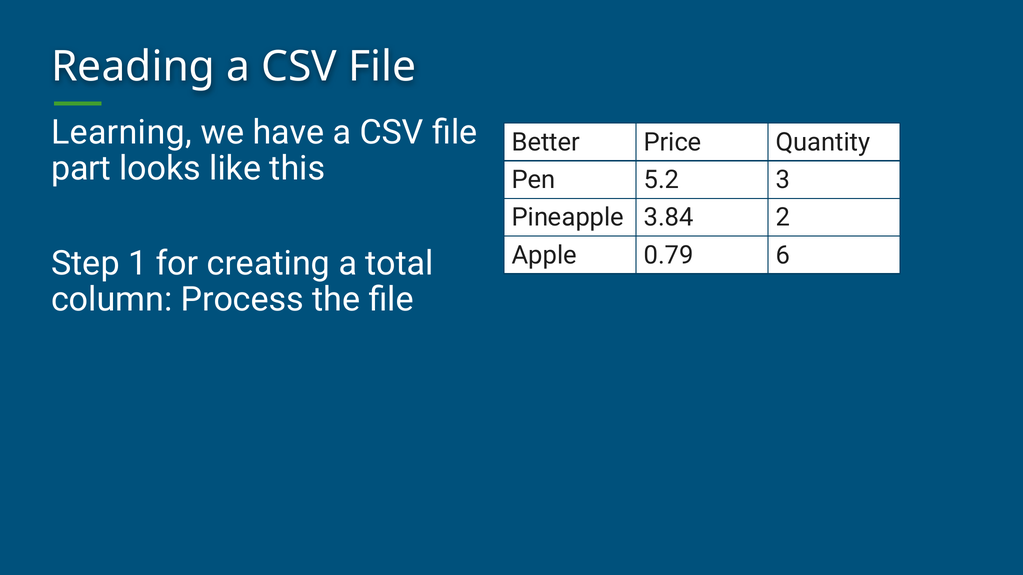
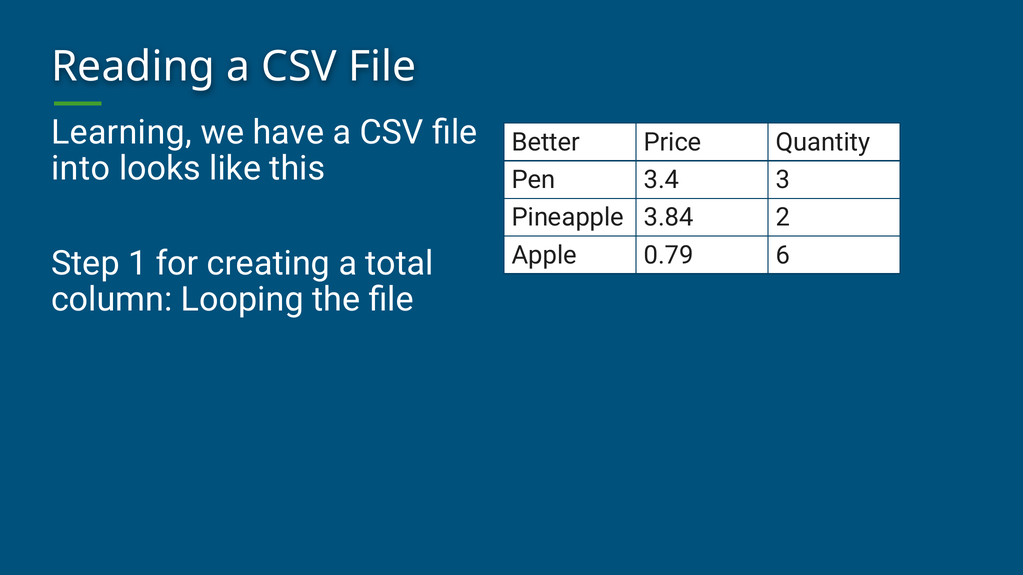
part: part -> into (81, 169)
5.2: 5.2 -> 3.4 (661, 180)
Process: Process -> Looping (242, 300)
